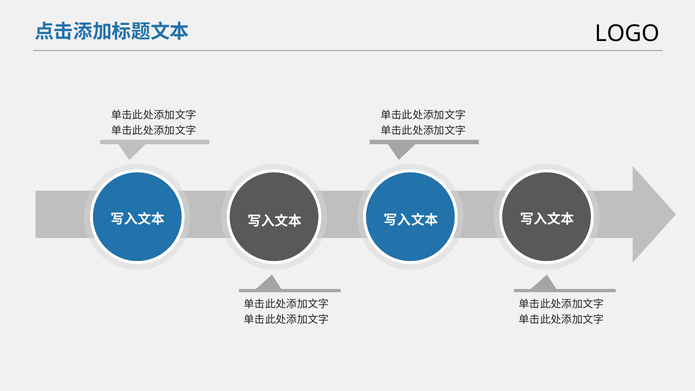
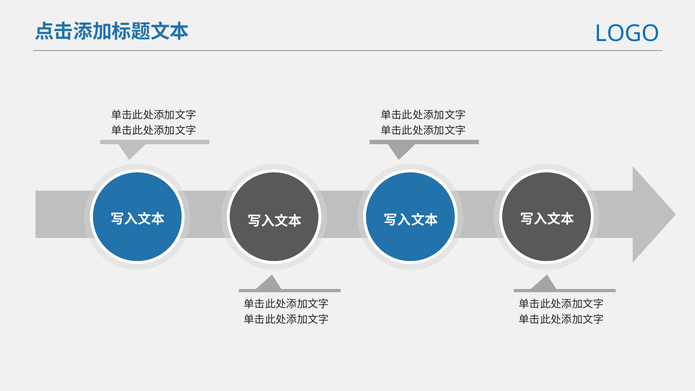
LOGO colour: black -> blue (627, 34)
